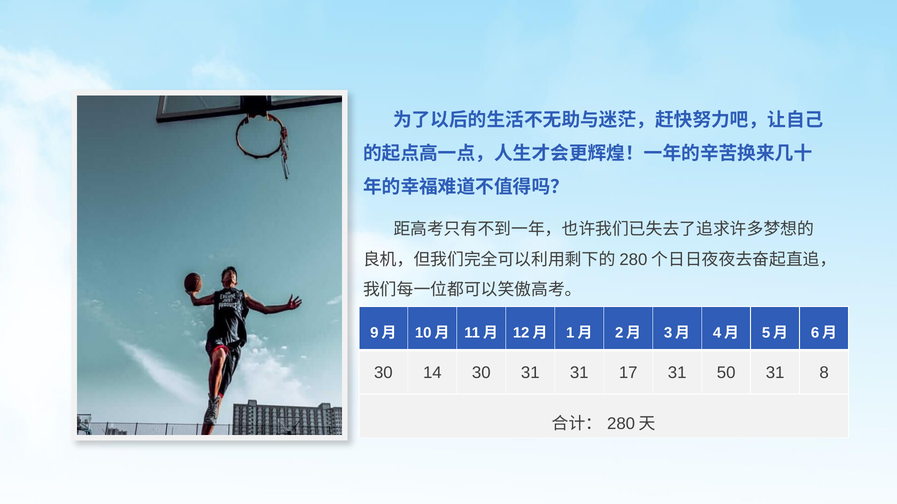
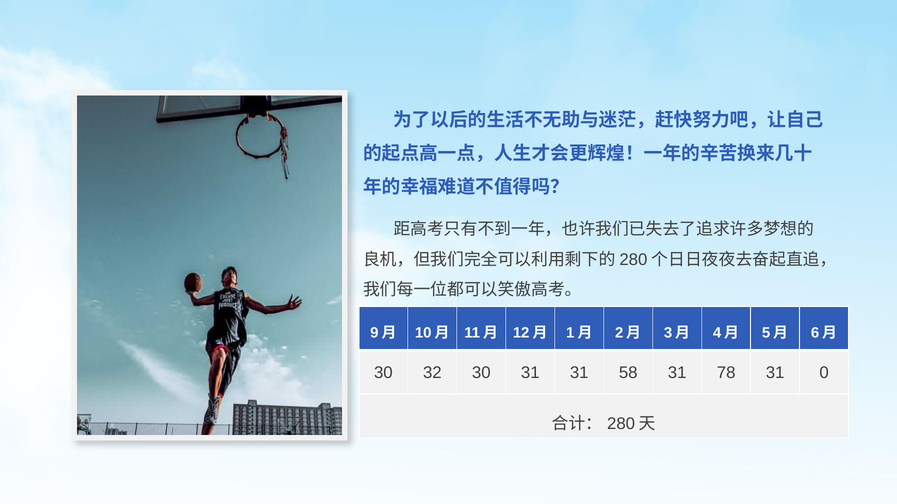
14: 14 -> 32 (432, 373)
17: 17 -> 58 (628, 373)
50: 50 -> 78 (726, 373)
8: 8 -> 0 (824, 373)
